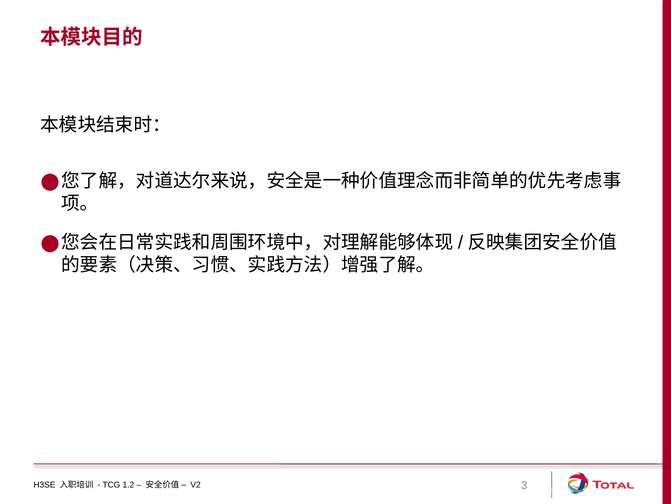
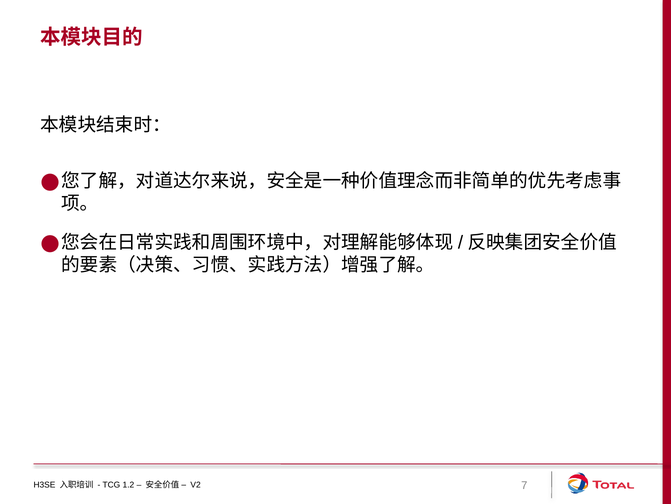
3: 3 -> 7 (524, 485)
